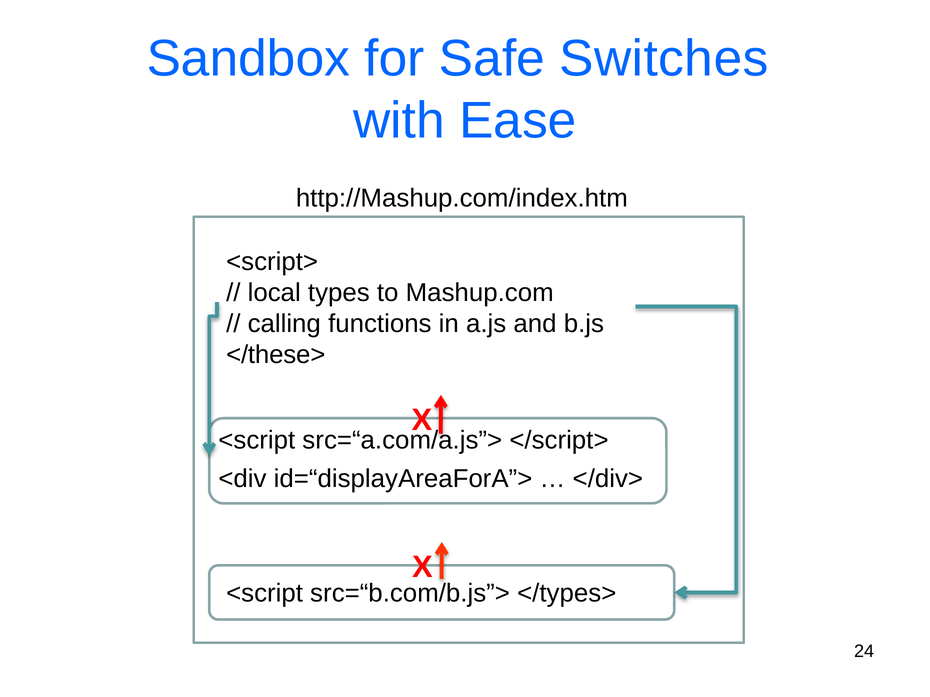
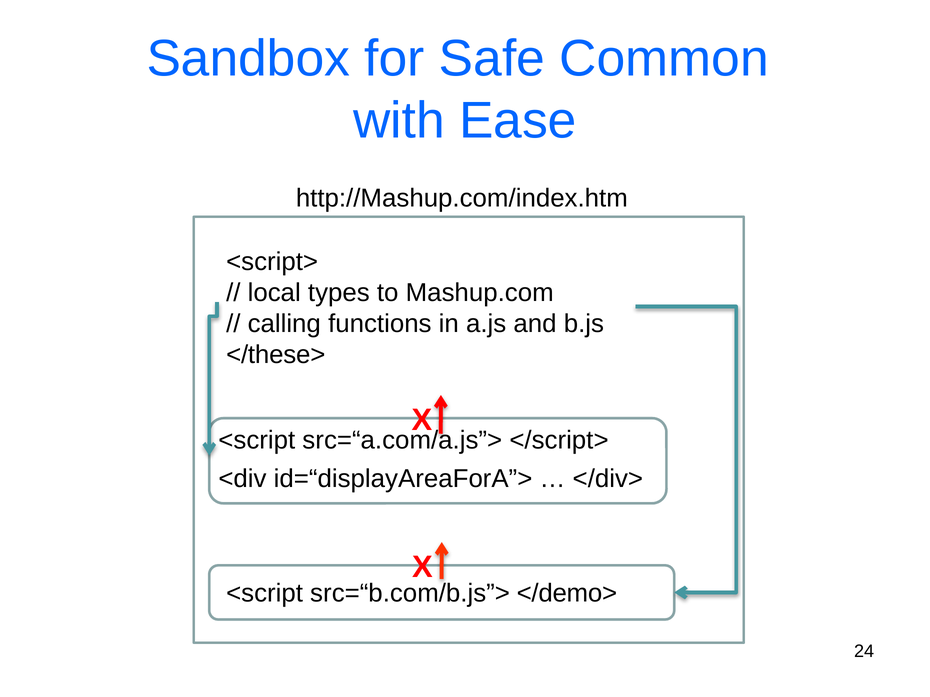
Switches: Switches -> Common (664, 59)
</types>: </types> -> </demo> (567, 593)
